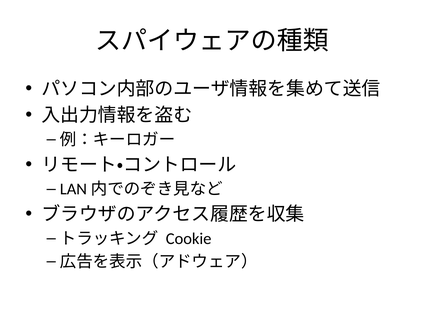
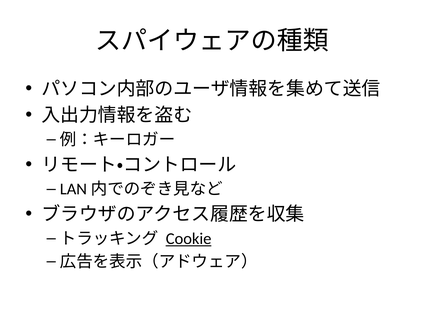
Cookie underline: none -> present (189, 239)
